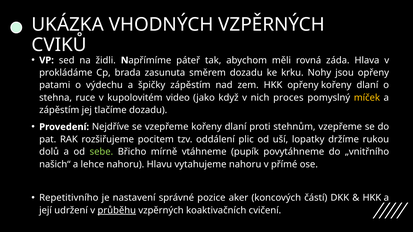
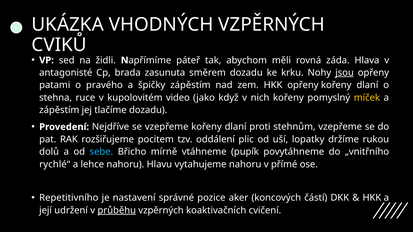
prokládáme: prokládáme -> antagonisté (66, 73)
jsou underline: none -> present (345, 73)
výdechu: výdechu -> pravého (104, 85)
nich proces: proces -> kořeny (288, 98)
sebe colour: light green -> light blue (101, 152)
našich“: našich“ -> rychlé“ (55, 165)
